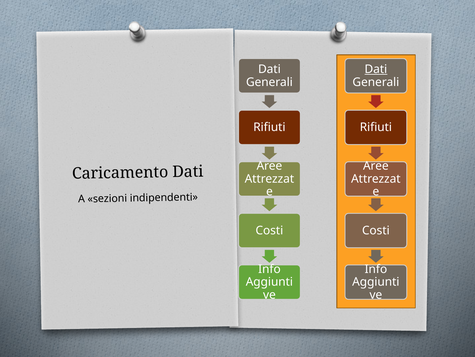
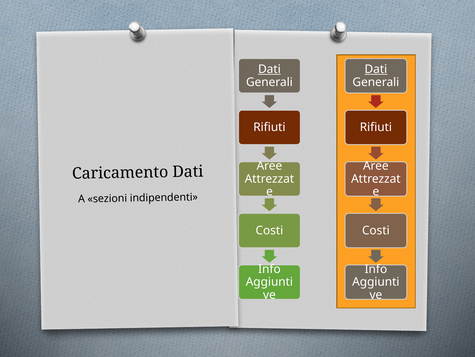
Dati underline: none -> present (269, 69)
